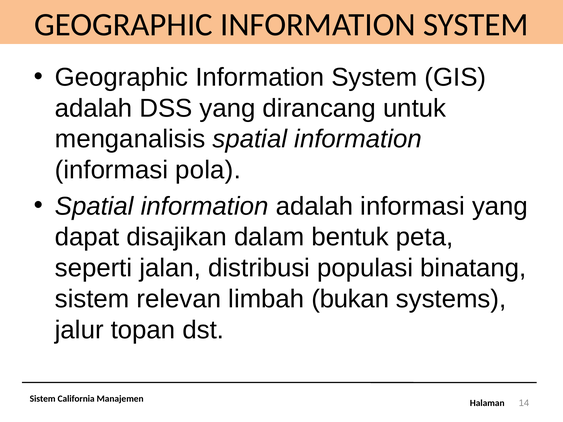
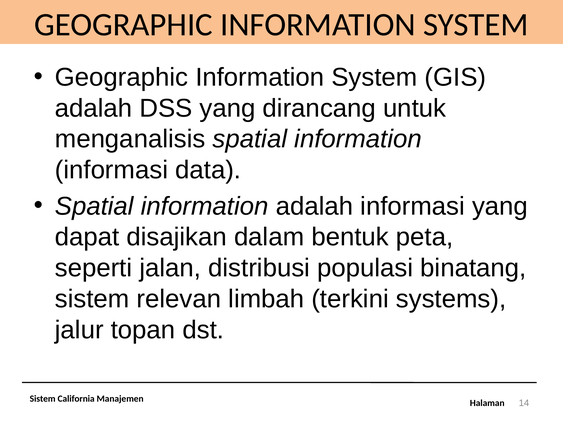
pola: pola -> data (208, 170)
bukan: bukan -> terkini (350, 299)
